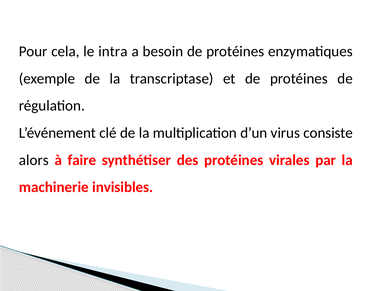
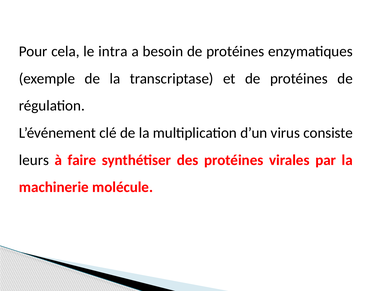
alors: alors -> leurs (34, 160)
invisibles: invisibles -> molécule (123, 187)
